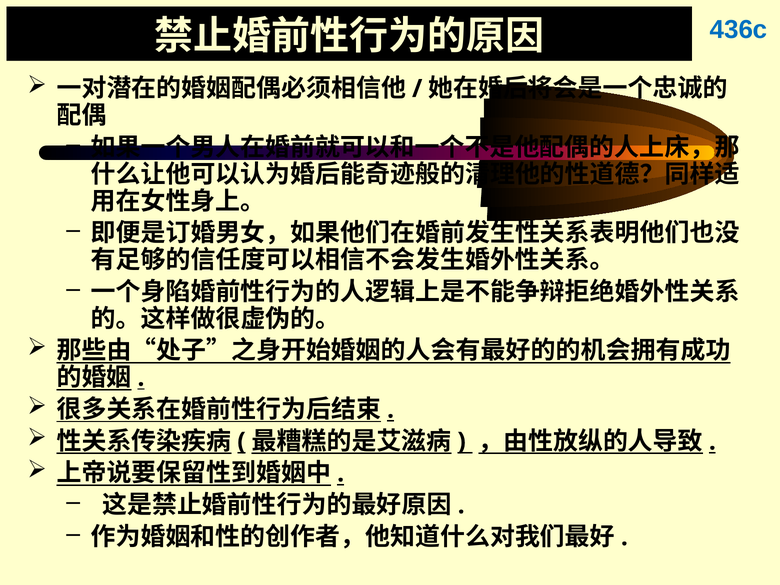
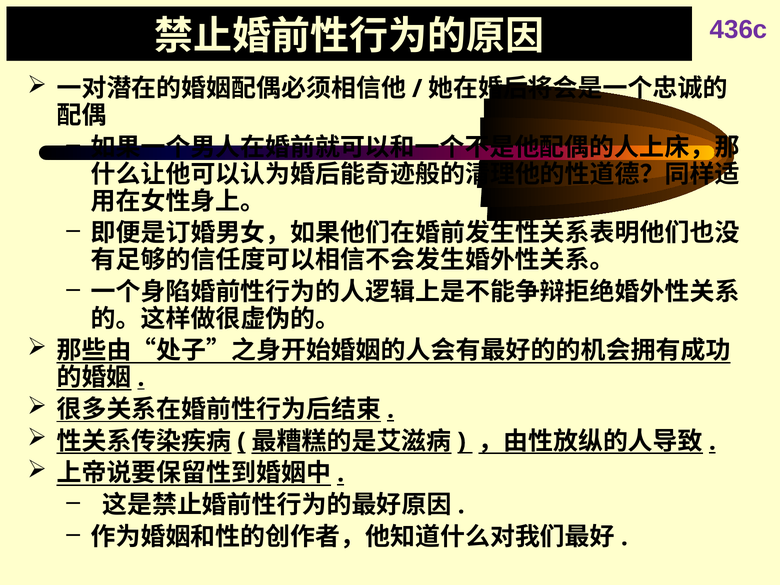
436c colour: blue -> purple (739, 30)
